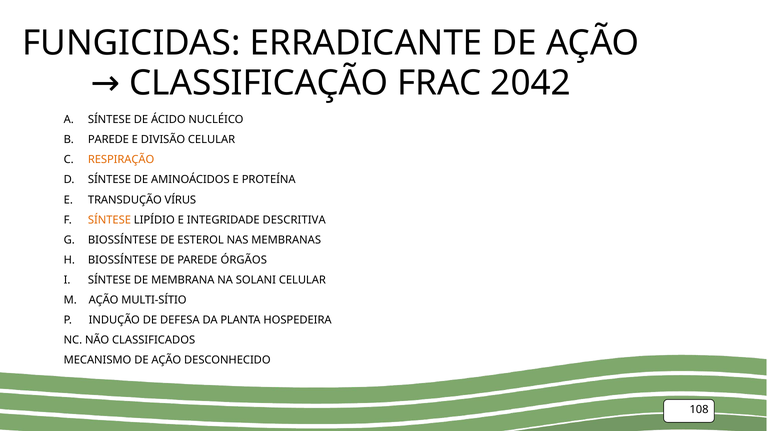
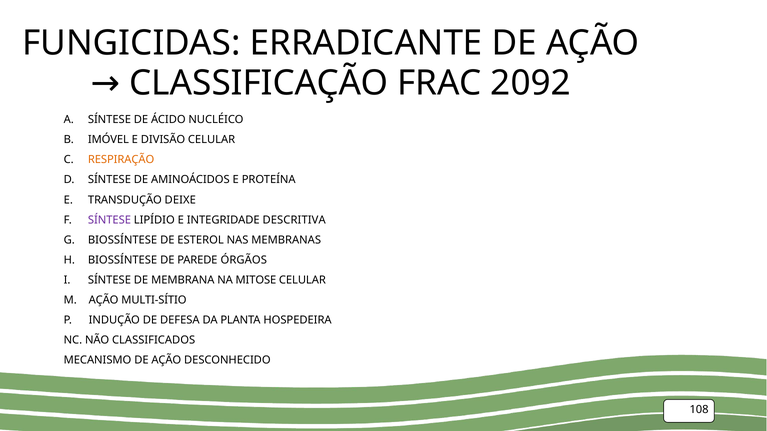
2042: 2042 -> 2092 (531, 83)
PAREDE: PAREDE -> IMÓVEL (108, 140)
VÍRUS: VÍRUS -> DEIXE (180, 200)
SÍNTESE colour: orange -> purple (109, 220)
SOLANI: SOLANI -> MITOSE (256, 280)
